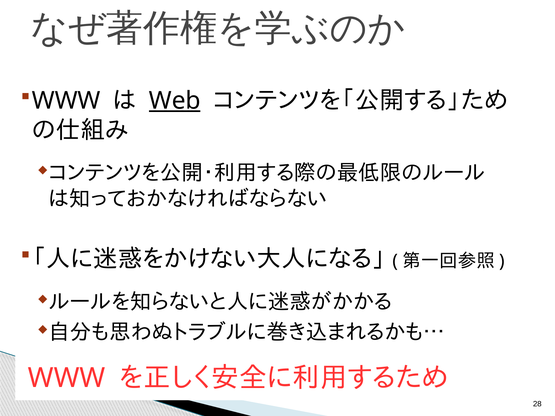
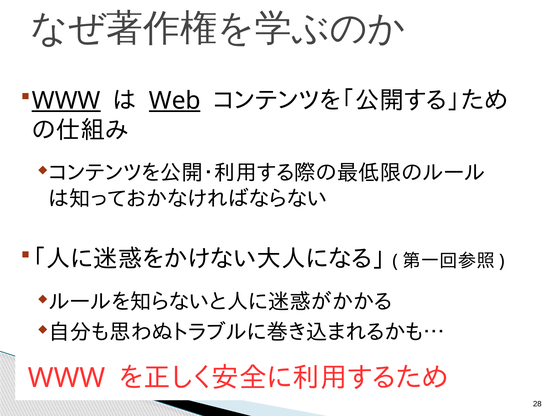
WWW underline: none -> present (66, 101)
